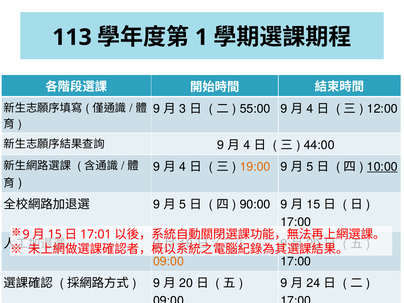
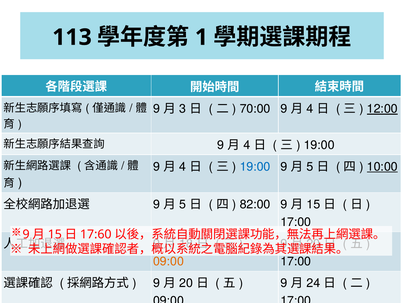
55:00: 55:00 -> 70:00 (255, 109)
12:00 underline: none -> present (382, 109)
44:00: 44:00 -> 19:00 (319, 145)
19:00 colour: orange -> blue (255, 167)
90:00: 90:00 -> 82:00 (255, 205)
17:01: 17:01 -> 17:60 (96, 234)
